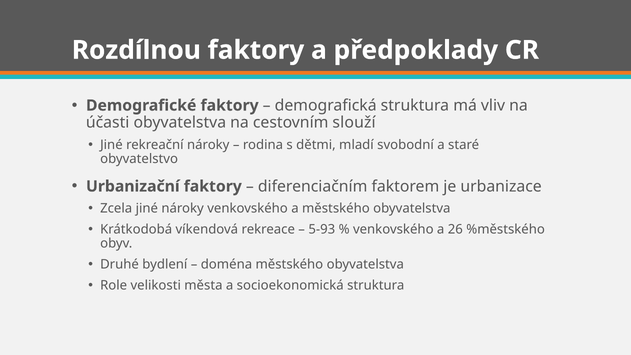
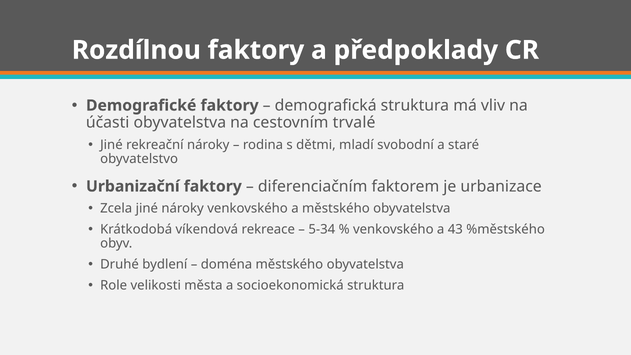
slouží: slouží -> trvalé (354, 122)
5-93: 5-93 -> 5-34 (322, 229)
26: 26 -> 43 (455, 229)
